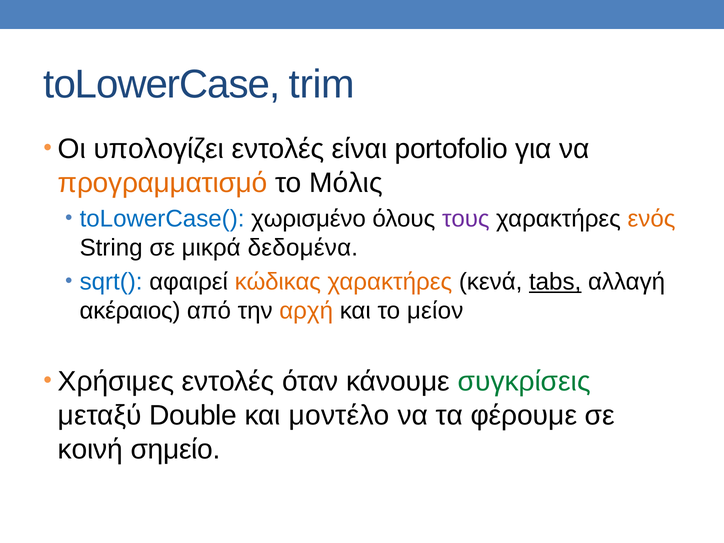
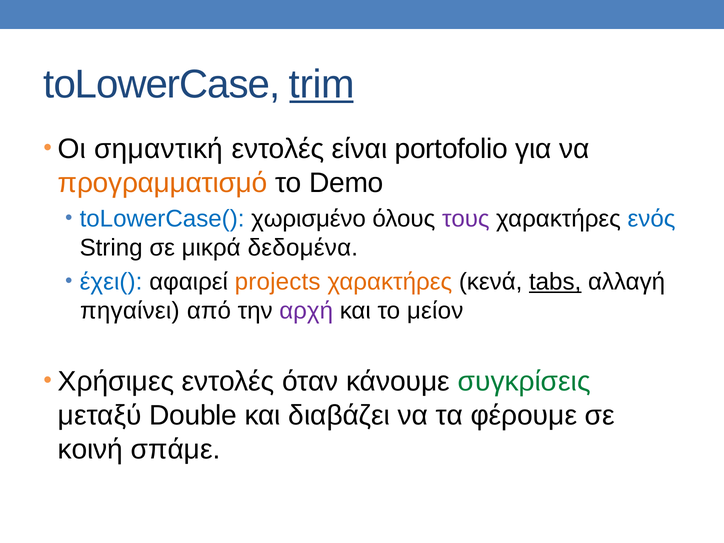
trim underline: none -> present (322, 84)
υπολογίζει: υπολογίζει -> σημαντική (159, 149)
Μόλις: Μόλις -> Demo (346, 183)
ενός colour: orange -> blue (651, 219)
sqrt(: sqrt( -> έχει( (111, 282)
κώδικας: κώδικας -> projects (278, 282)
ακέραιος: ακέραιος -> πηγαίνει (130, 311)
αρχή colour: orange -> purple (306, 311)
μοντέλο: μοντέλο -> διαβάζει (339, 416)
σημείο: σημείο -> σπάμε (176, 449)
